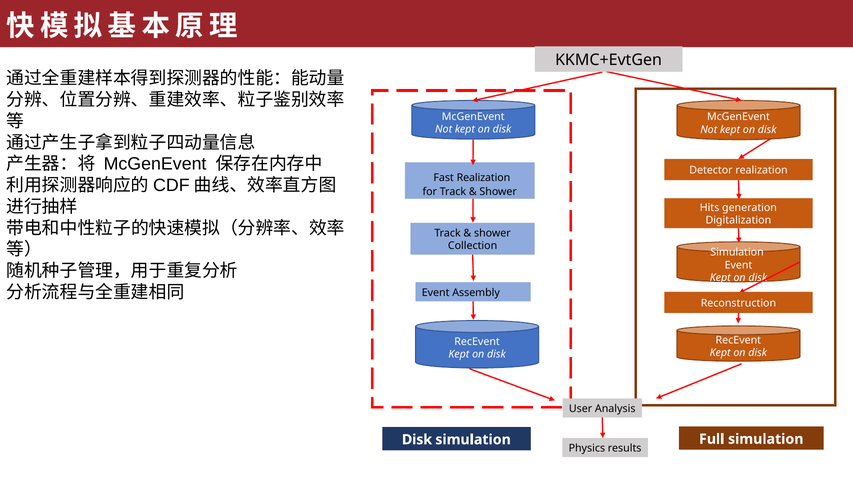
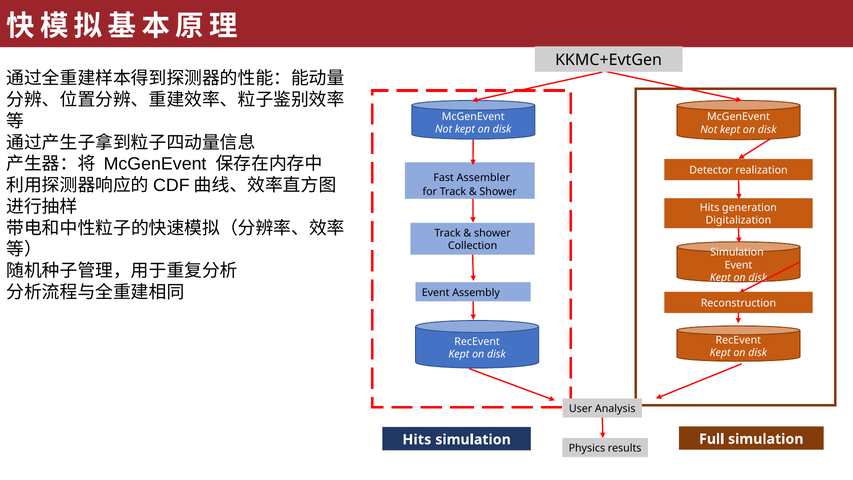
Fast Realization: Realization -> Assembler (483, 178)
Disk: Disk -> Hits (417, 439)
